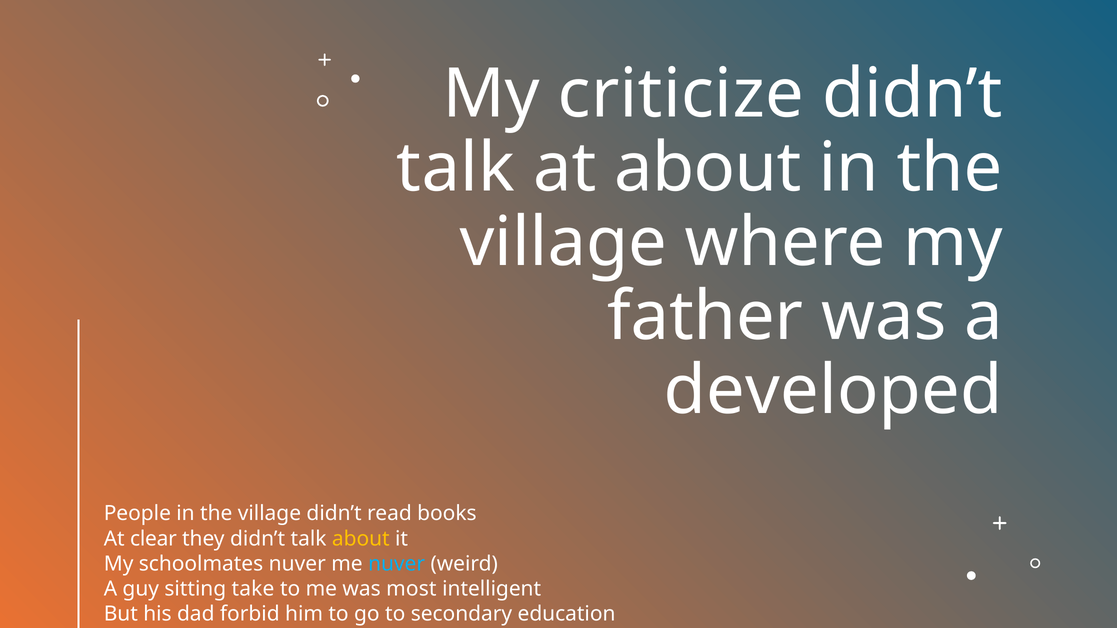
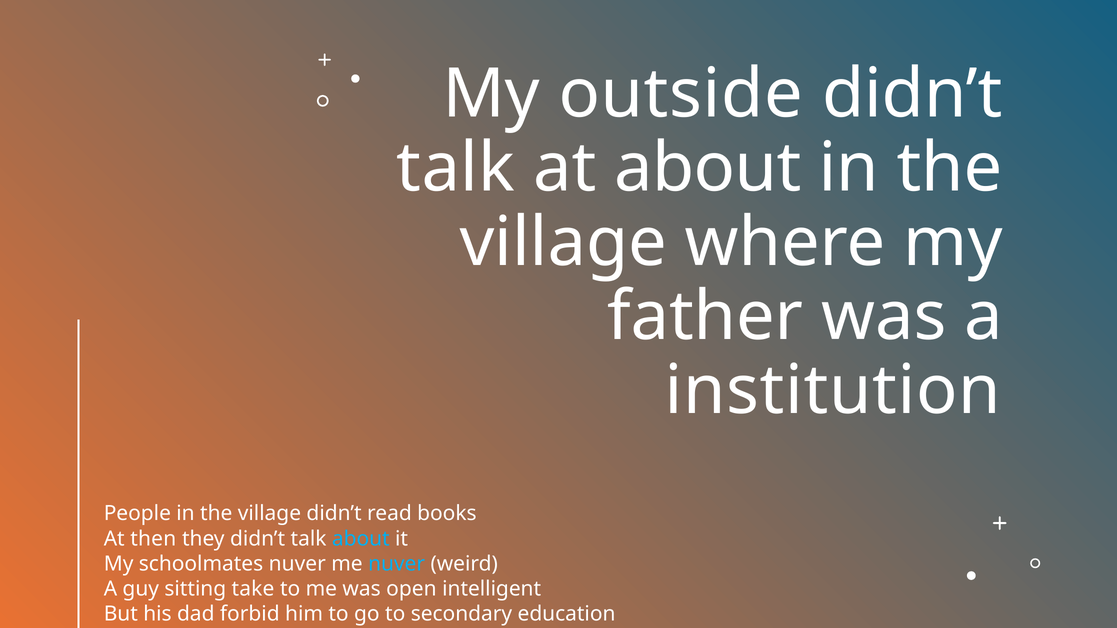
criticize: criticize -> outside (681, 94)
developed: developed -> institution (833, 391)
clear: clear -> then (153, 539)
about colour: yellow -> light blue (361, 539)
most: most -> open (411, 589)
